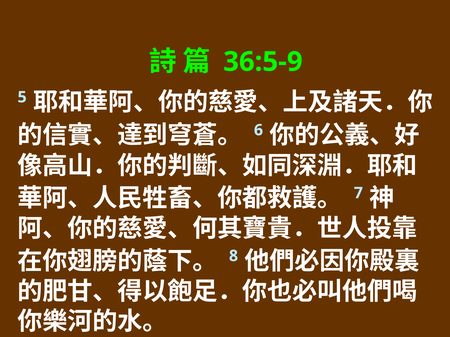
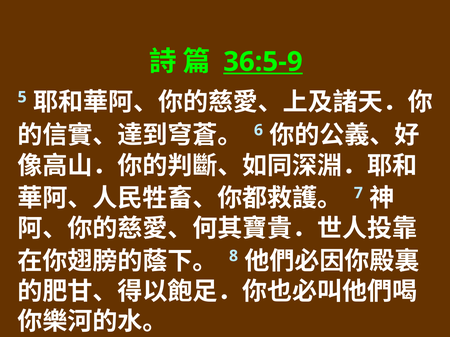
36:5-9 underline: none -> present (263, 62)
